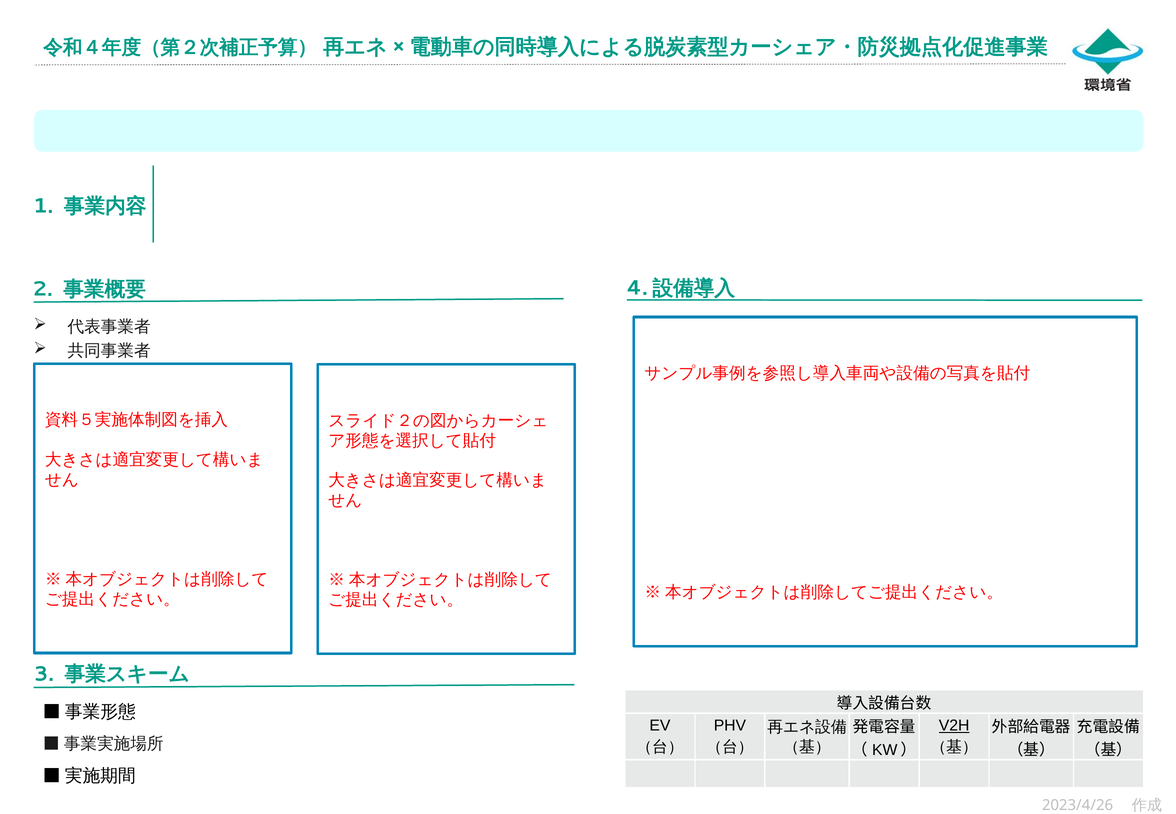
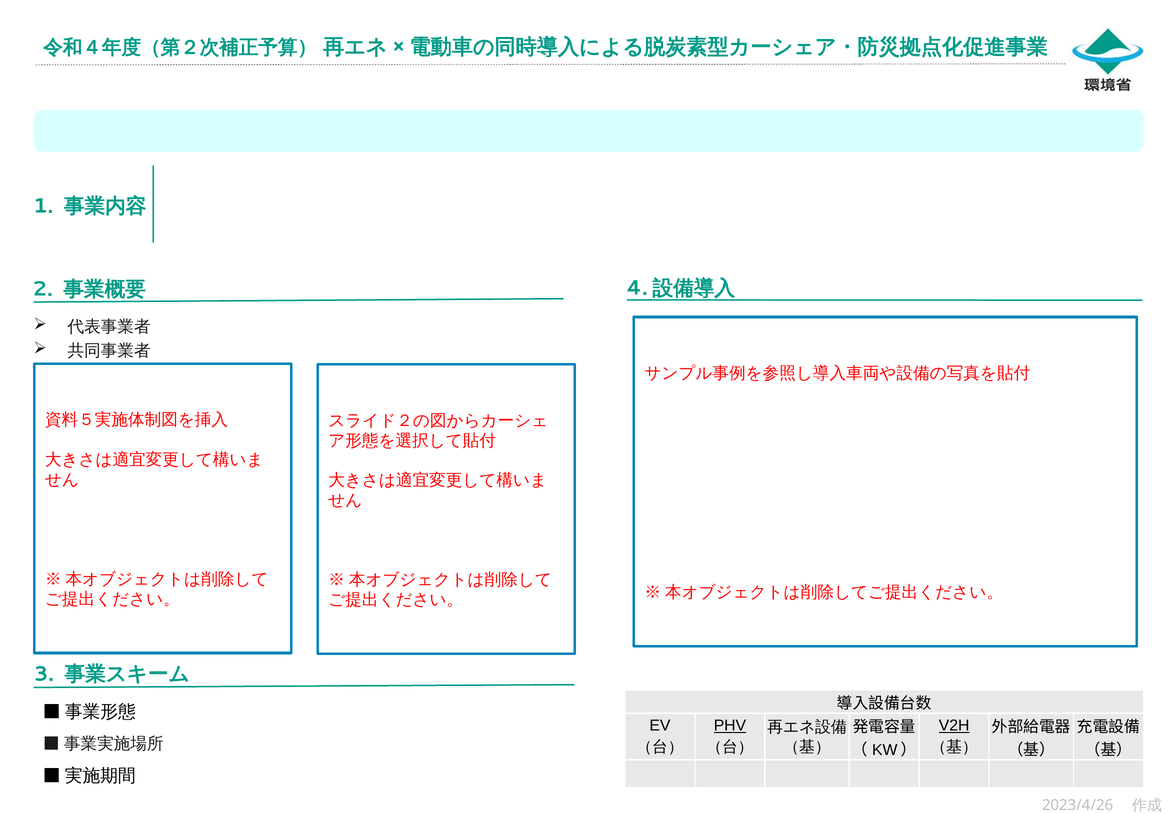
PHV underline: none -> present (730, 726)
